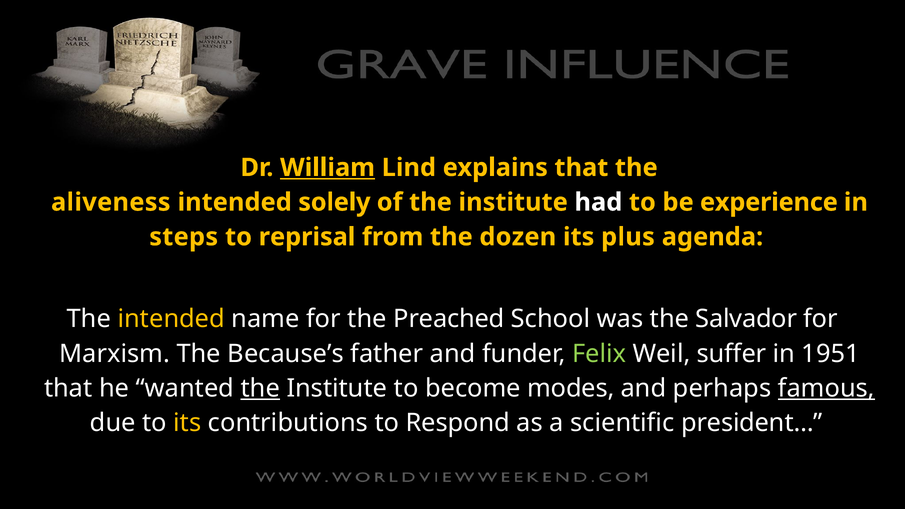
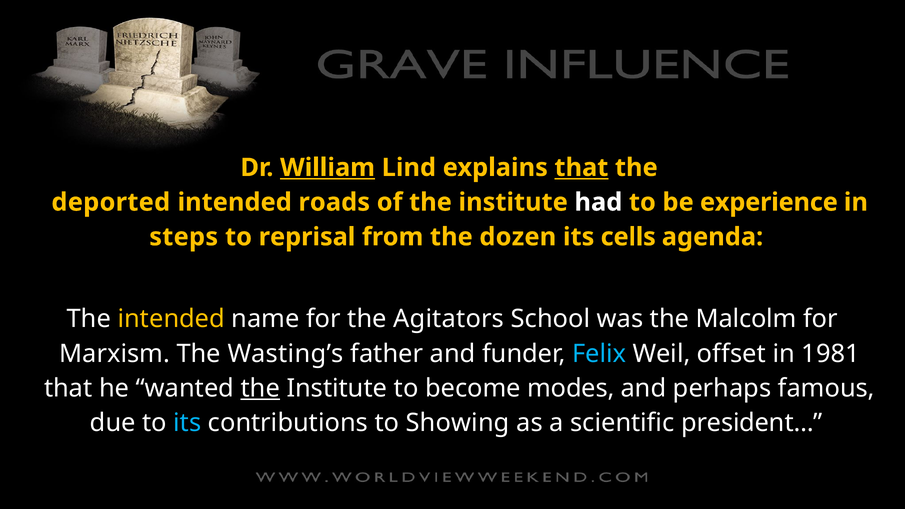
that underline: none -> present (581, 168)
aliveness: aliveness -> deported (111, 202)
solely: solely -> roads (334, 202)
plus: plus -> cells (628, 237)
Preached: Preached -> Agitators (449, 319)
Salvador: Salvador -> Malcolm (746, 319)
Because’s: Because’s -> Wasting’s (285, 354)
Felix colour: light green -> light blue (599, 354)
suffer: suffer -> offset (731, 354)
1951: 1951 -> 1981 (831, 354)
famous underline: present -> none (826, 388)
its colour: yellow -> light blue (187, 423)
Respond: Respond -> Showing (458, 423)
